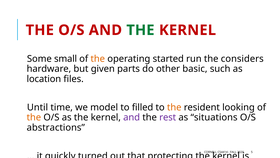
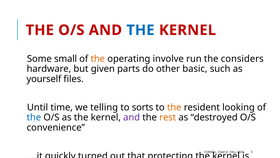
THE colour: green -> blue (140, 30)
started: started -> involve (168, 59)
location: location -> yourself (44, 79)
model: model -> telling (104, 107)
filled: filled -> sorts (143, 107)
the colour: orange -> blue (34, 117)
rest colour: purple -> orange (168, 117)
situations: situations -> destroyed (214, 117)
abstractions: abstractions -> convenience (56, 127)
